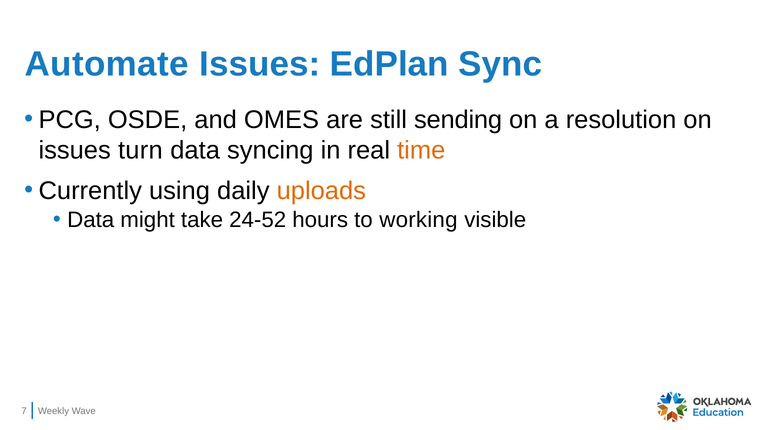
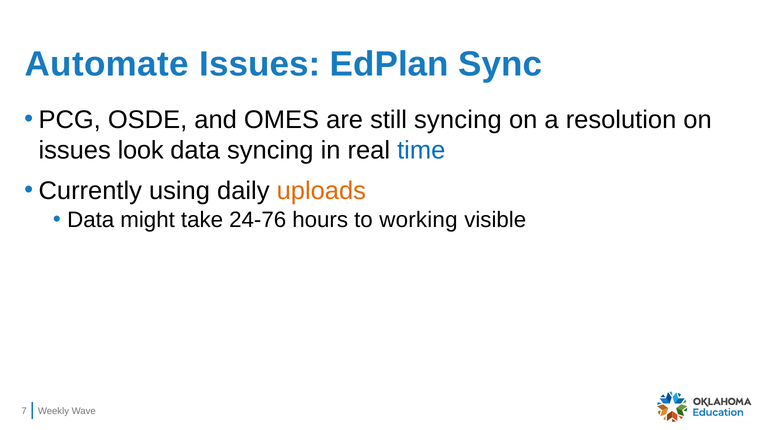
still sending: sending -> syncing (458, 120)
turn: turn -> look (141, 151)
time colour: orange -> blue (421, 151)
24-52: 24-52 -> 24-76 (258, 220)
